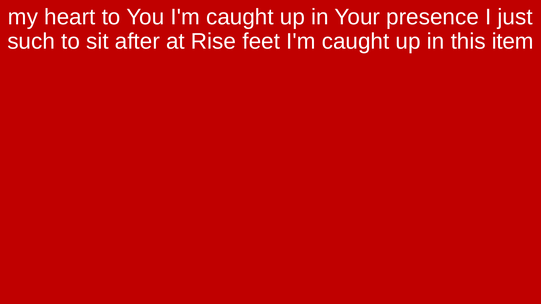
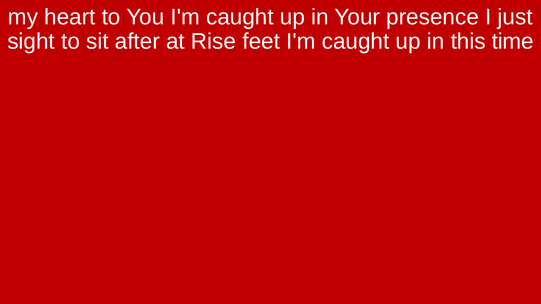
such: such -> sight (31, 42)
item: item -> time (513, 42)
